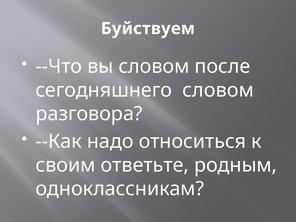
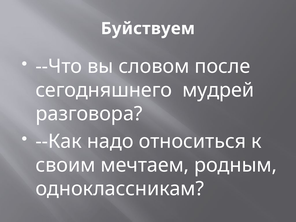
сегодняшнего словом: словом -> мудрей (218, 90)
ответьте: ответьте -> мечтаем (145, 165)
